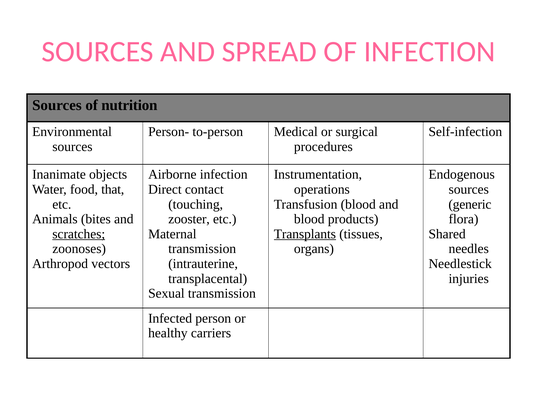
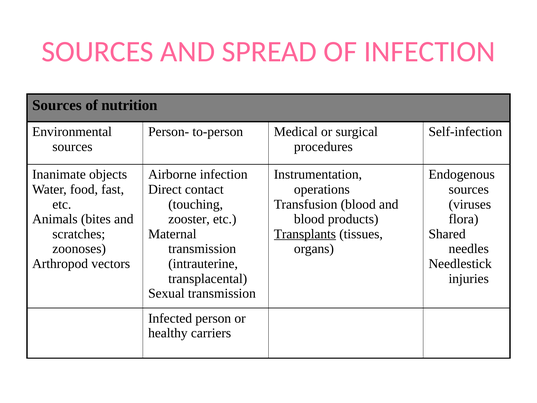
that: that -> fast (113, 189)
generic: generic -> viruses (470, 204)
scratches underline: present -> none (79, 234)
